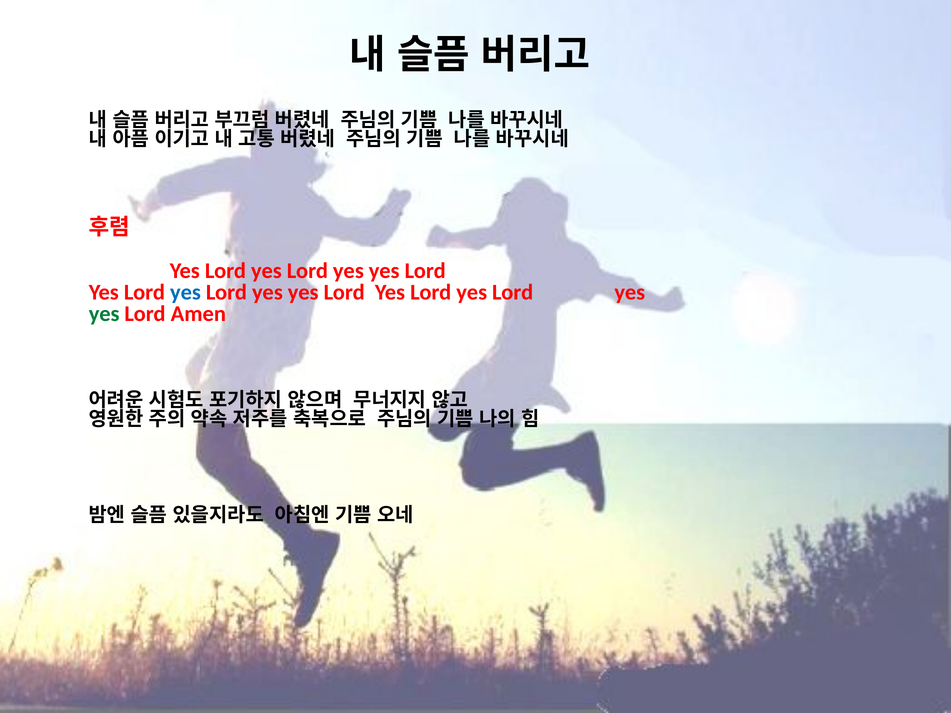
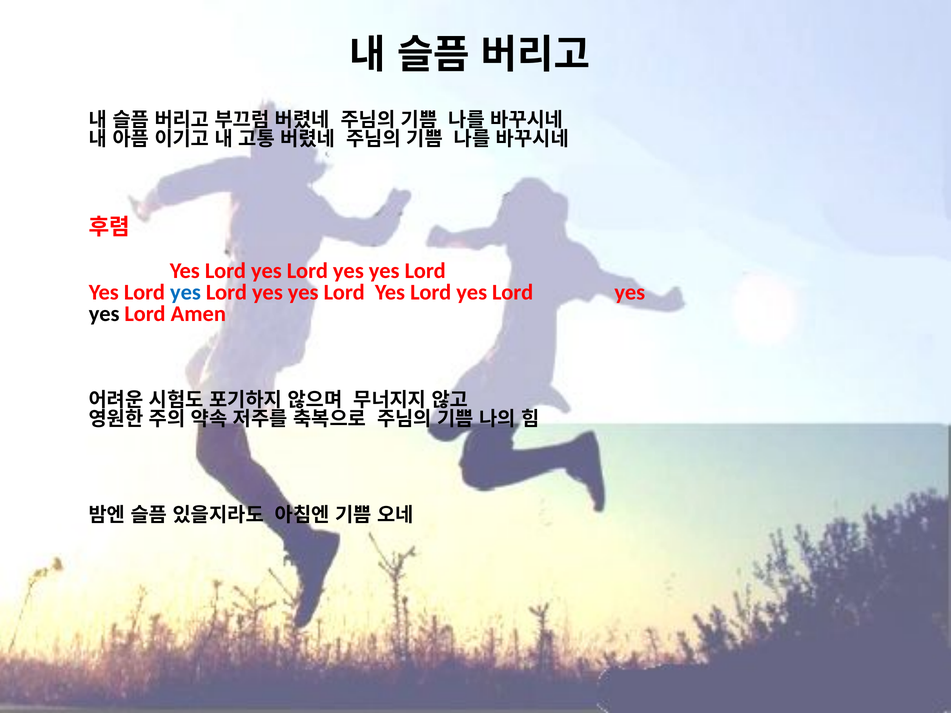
yes colour: green -> black (104, 314)
